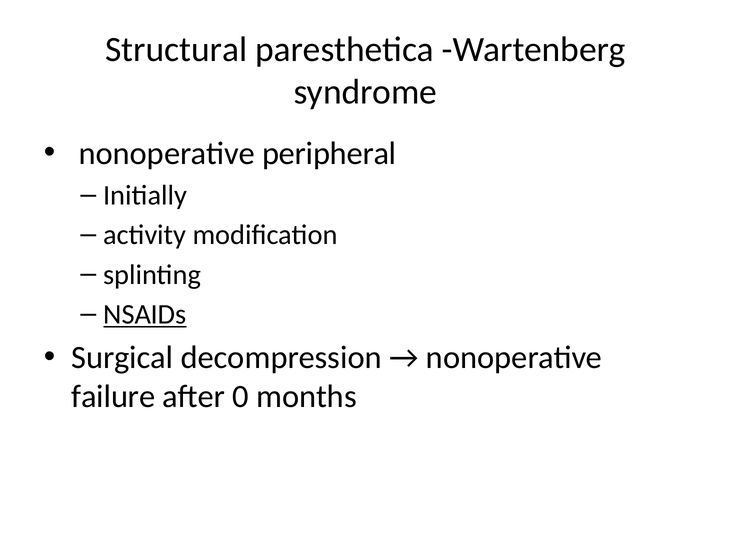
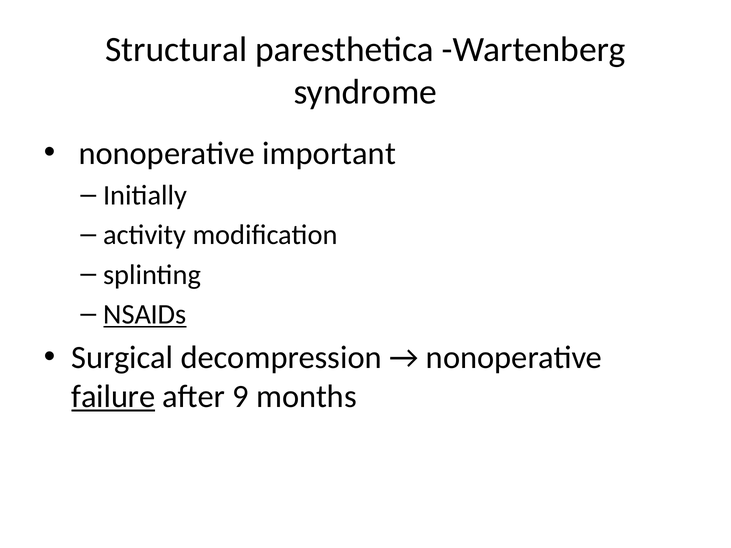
peripheral: peripheral -> important (329, 153)
failure underline: none -> present (113, 397)
0: 0 -> 9 (241, 397)
